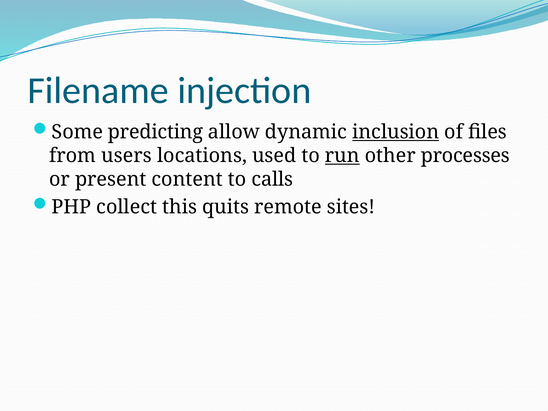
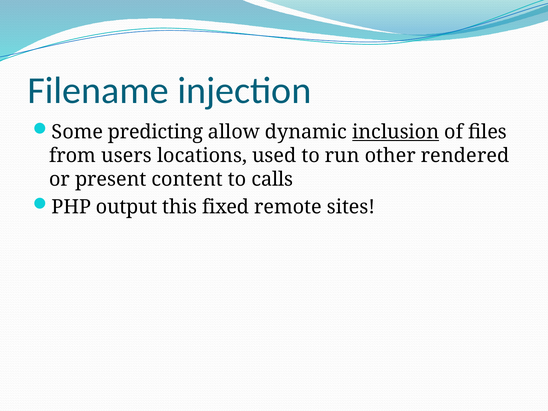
run underline: present -> none (342, 156)
processes: processes -> rendered (465, 156)
collect: collect -> output (127, 207)
quits: quits -> fixed (226, 207)
